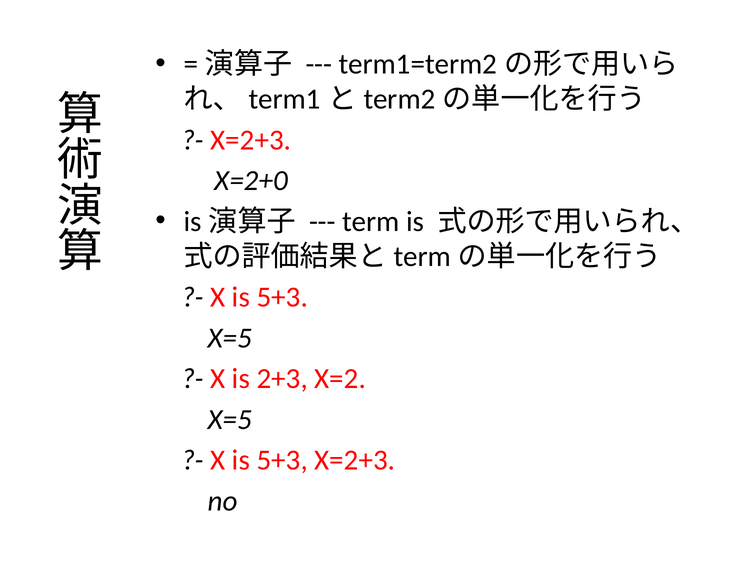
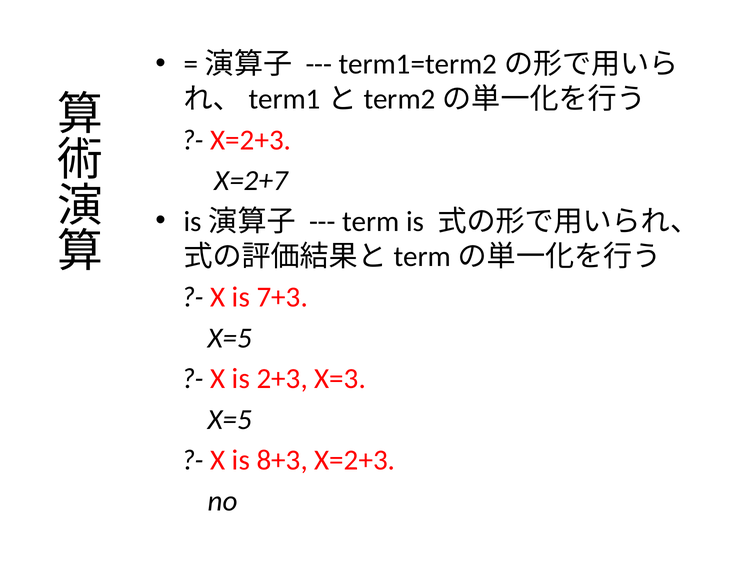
X=2+0: X=2+0 -> X=2+7 (251, 181)
5+3: 5+3 -> 7+3 (282, 297)
X=2: X=2 -> X=3 (340, 379)
5+3: 5+3 -> 8+3 (282, 460)
